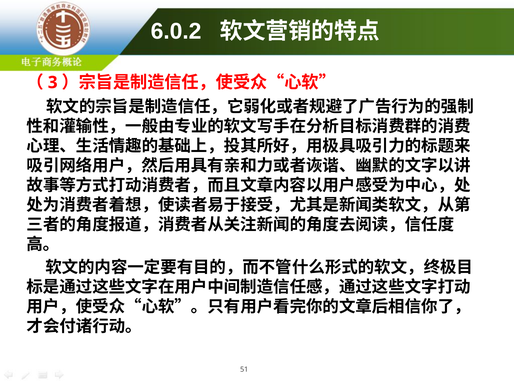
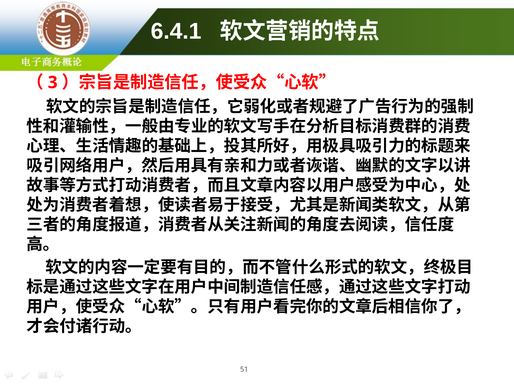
6.0.2: 6.0.2 -> 6.4.1 (176, 31)
